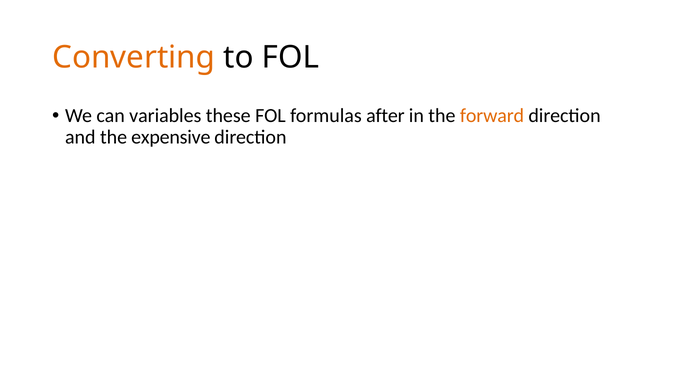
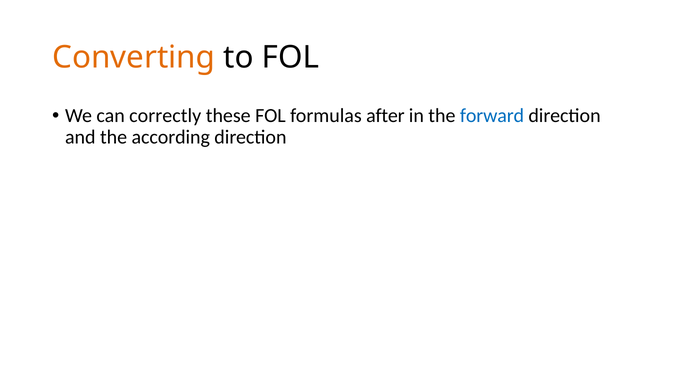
variables: variables -> correctly (165, 116)
forward colour: orange -> blue (492, 116)
expensive: expensive -> according (171, 137)
